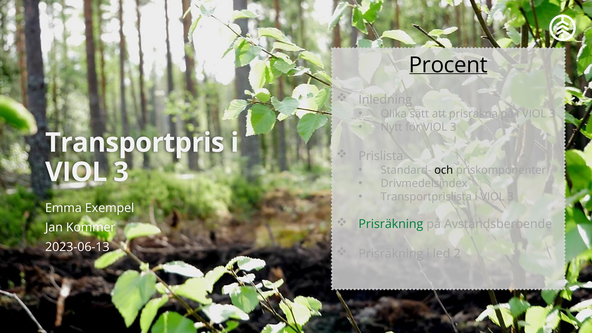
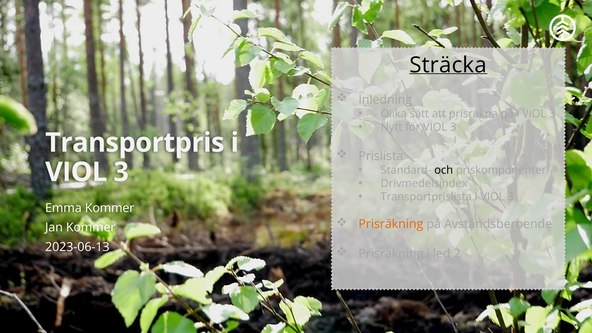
Procent: Procent -> Sträcka (448, 65)
Emma Exempel: Exempel -> Kommer (110, 208)
Prisräkning colour: green -> orange (391, 224)
